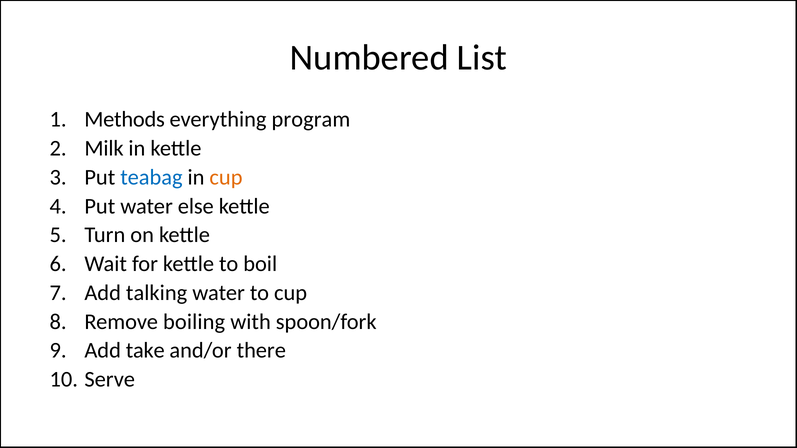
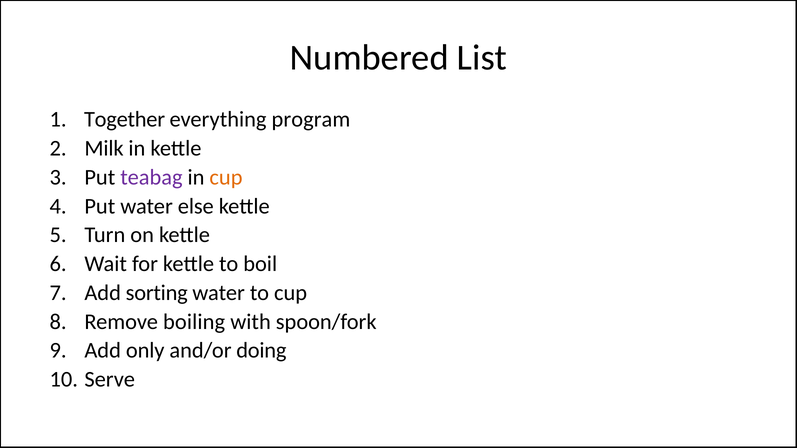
Methods: Methods -> Together (125, 120)
teabag colour: blue -> purple (151, 177)
talking: talking -> sorting (157, 293)
take: take -> only (145, 351)
there: there -> doing (261, 351)
